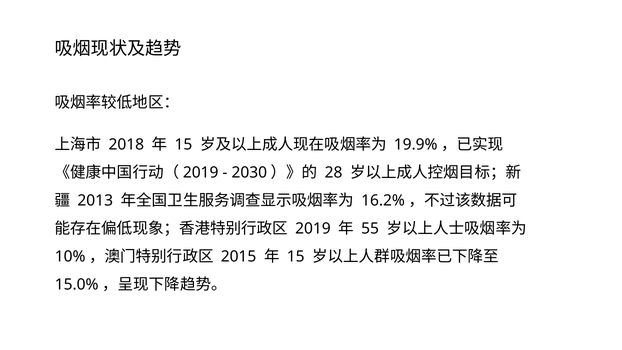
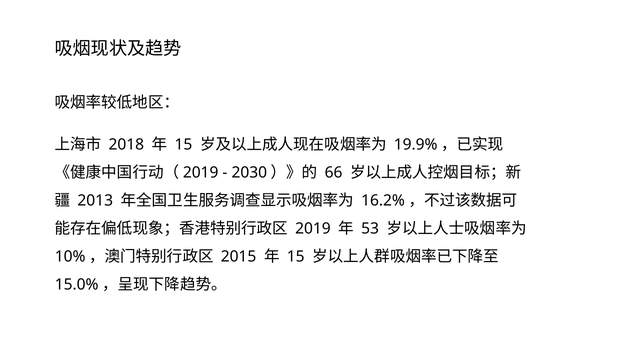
28: 28 -> 66 (334, 173)
55: 55 -> 53 (370, 229)
